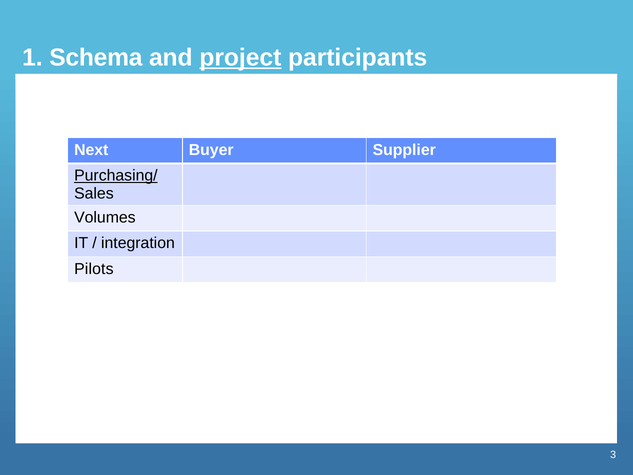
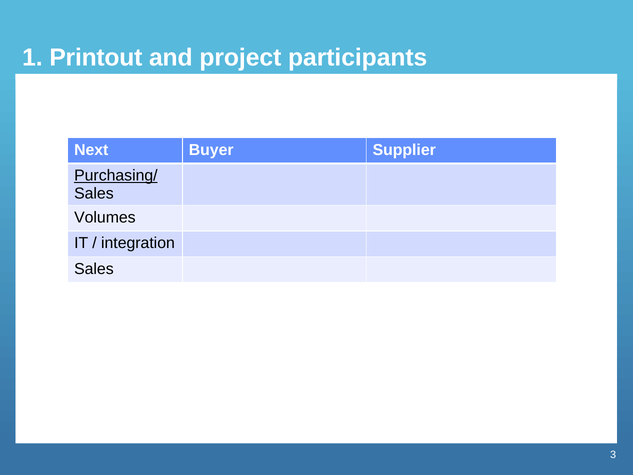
Schema: Schema -> Printout (96, 58)
project underline: present -> none (240, 58)
Pilots: Pilots -> Sales (94, 269)
